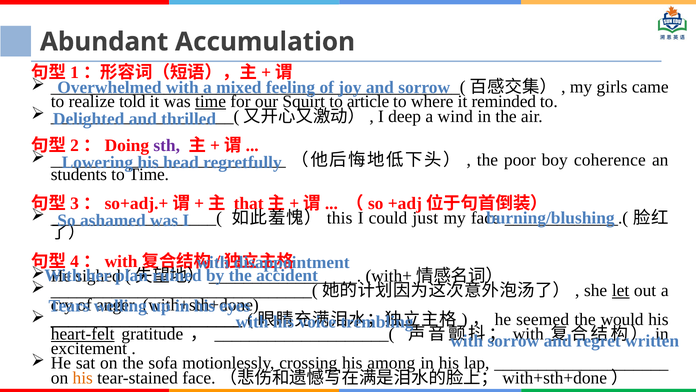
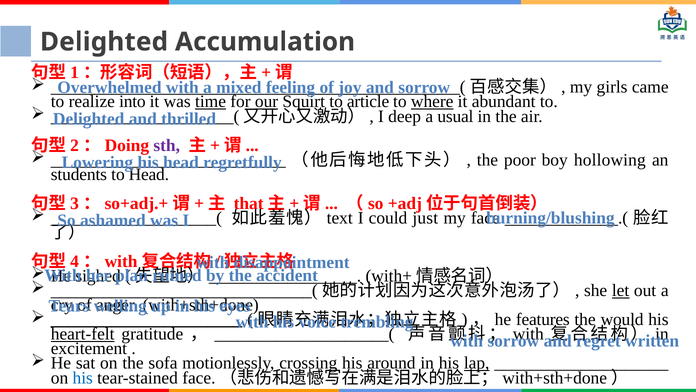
Abundant: Abundant -> Delighted (104, 42)
told: told -> into (132, 102)
our underline: none -> present (267, 102)
where underline: none -> present (432, 102)
reminded: reminded -> abundant (504, 102)
wind: wind -> usual (455, 116)
coherence: coherence -> hollowing (610, 160)
to Time: Time -> Head (149, 174)
this: this -> text (340, 218)
seemed: seemed -> features (543, 319)
among: among -> around (391, 363)
lap underline: none -> present (477, 363)
his colour: orange -> blue (83, 377)
